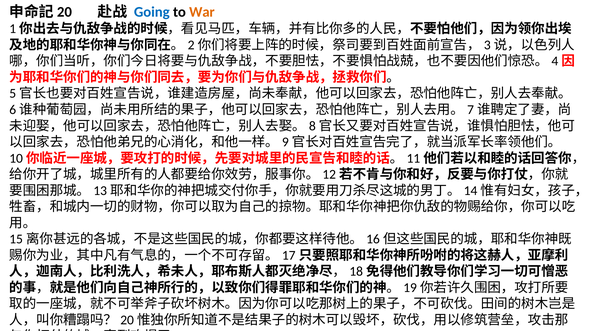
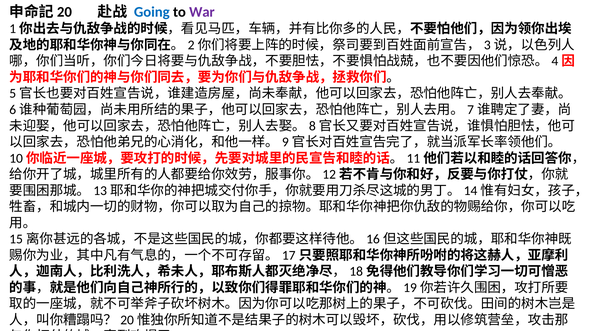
War colour: orange -> purple (202, 12)
